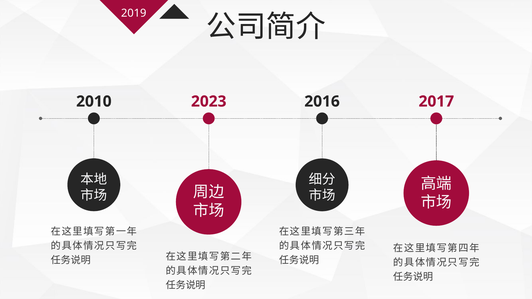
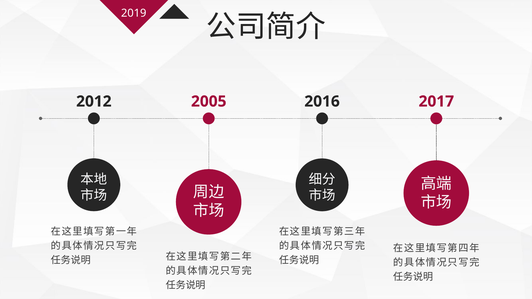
2010: 2010 -> 2012 (94, 102)
2023: 2023 -> 2005 (209, 102)
